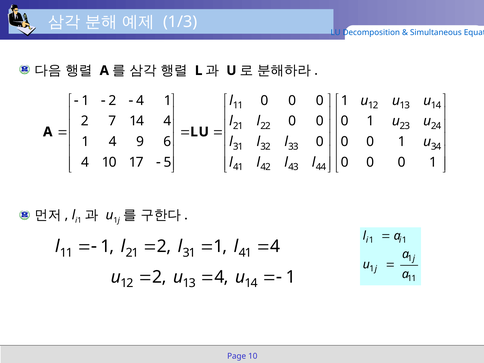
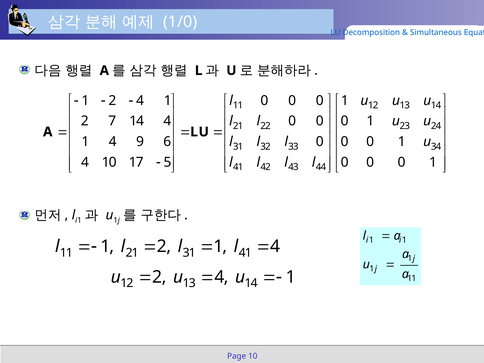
1/3: 1/3 -> 1/0 (180, 22)
